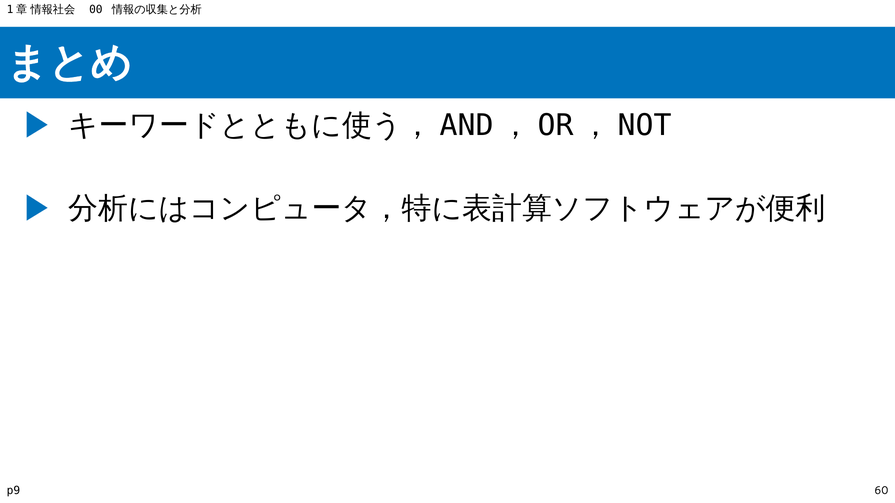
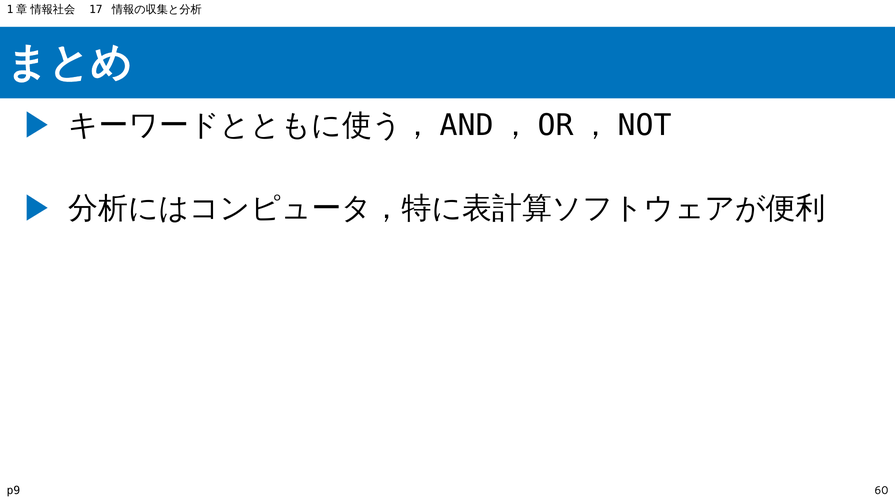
00: 00 -> 17 (96, 9)
